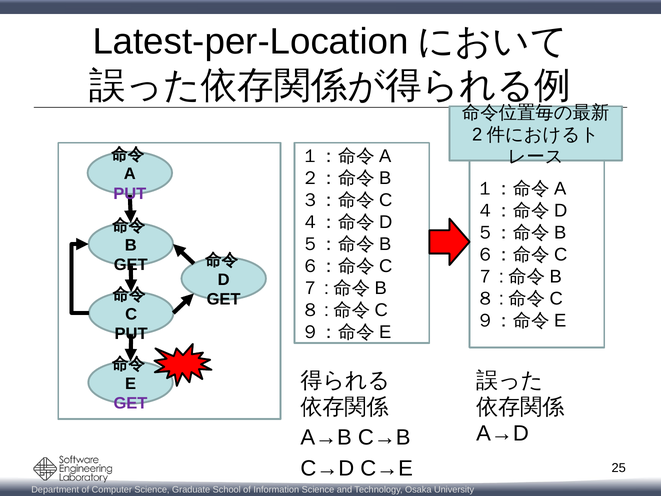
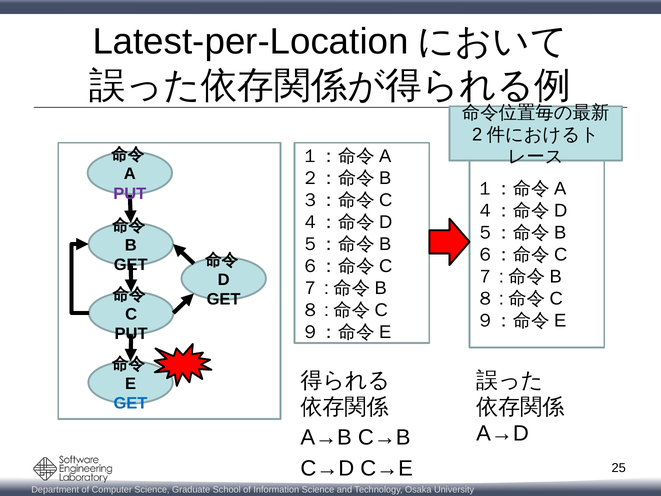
GET colour: purple -> blue (130, 403)
